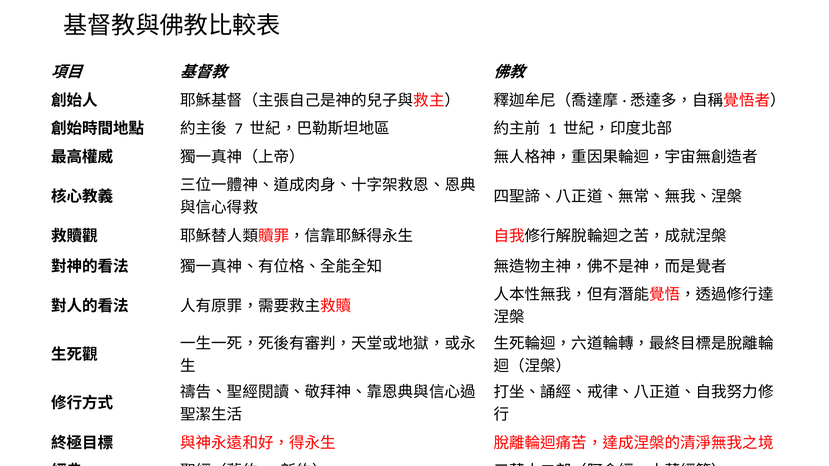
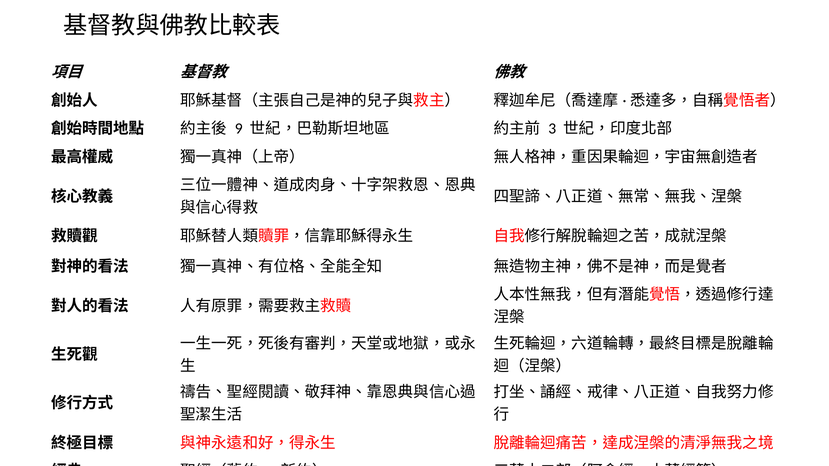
7: 7 -> 9 (239, 129)
1: 1 -> 3 (552, 129)
